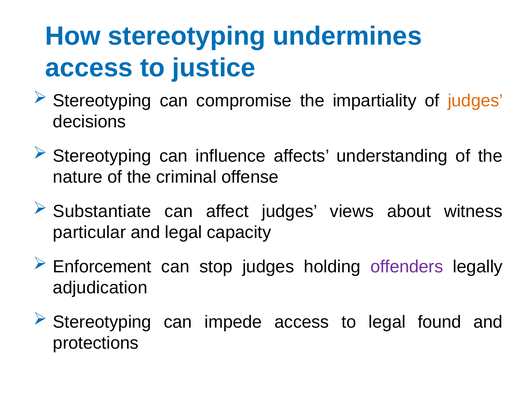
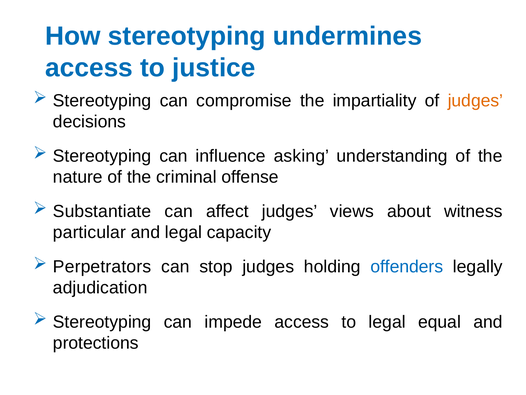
affects: affects -> asking (301, 156)
Enforcement: Enforcement -> Perpetrators (102, 266)
offenders colour: purple -> blue (407, 266)
found: found -> equal (439, 322)
